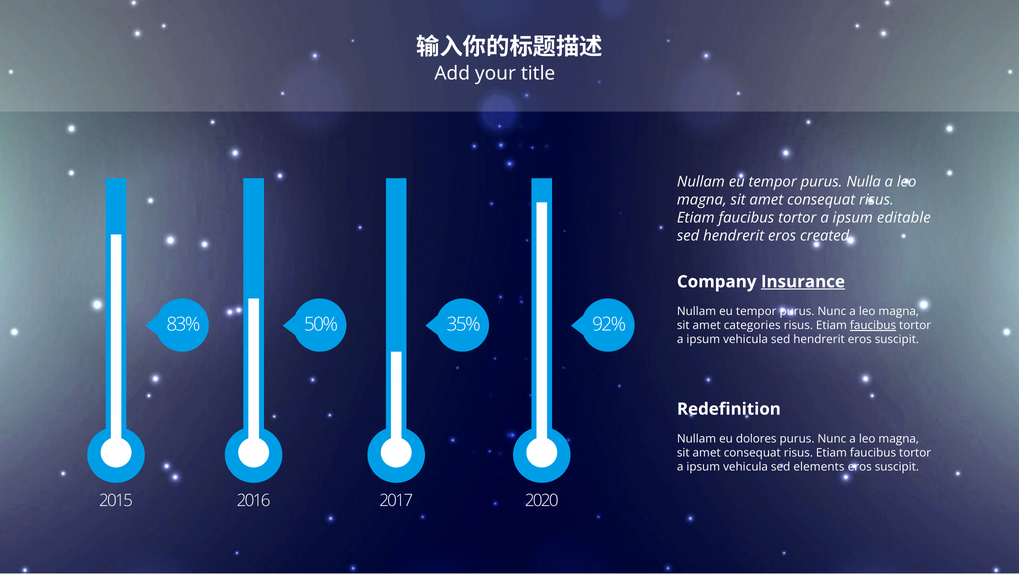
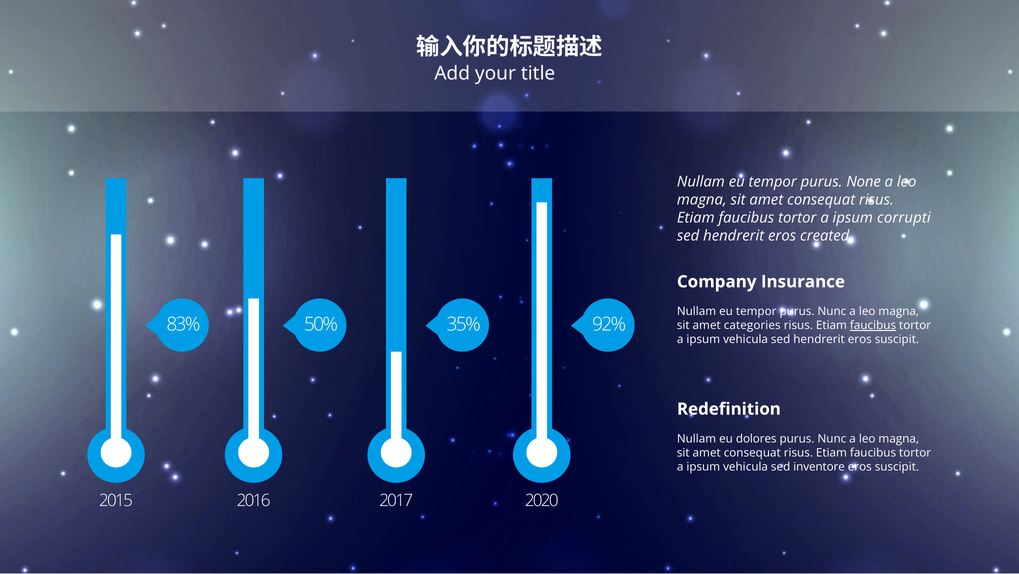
Nulla: Nulla -> None (864, 182)
editable: editable -> corrupti (904, 218)
Insurance underline: present -> none (803, 281)
elements: elements -> inventore (819, 466)
